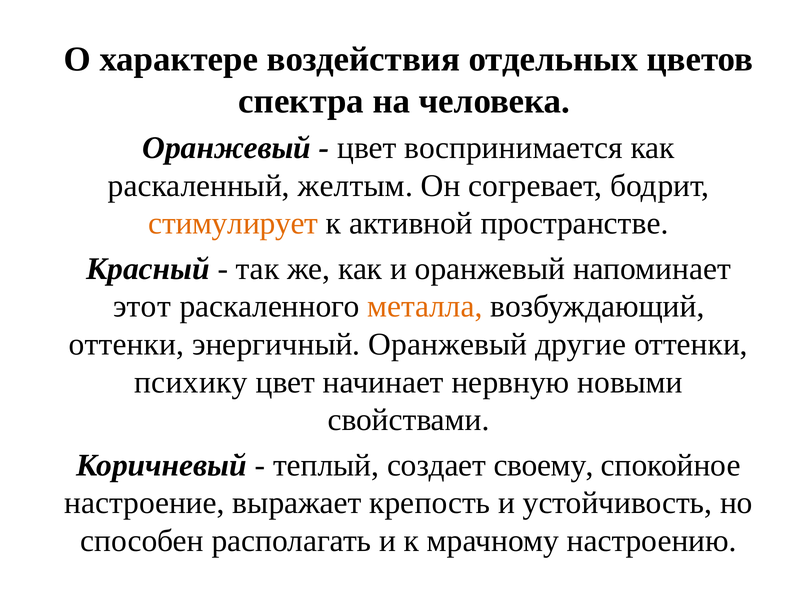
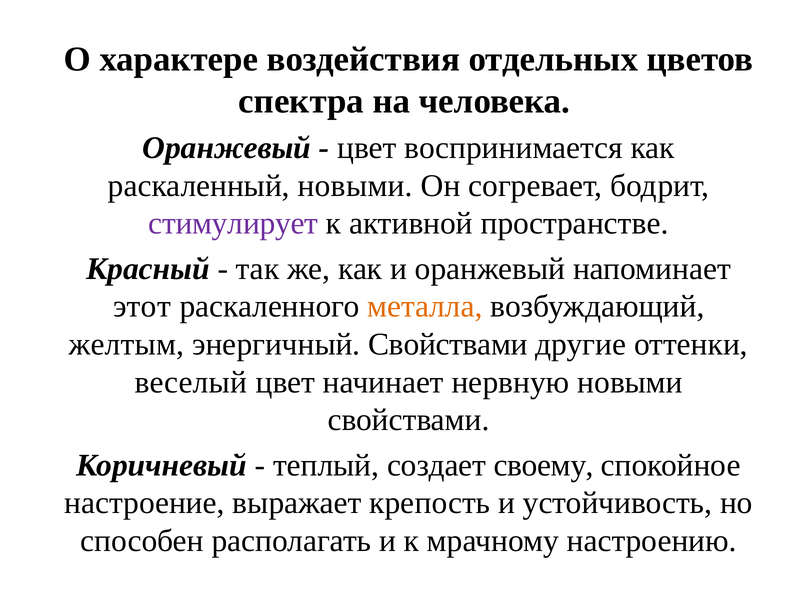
раскаленный желтым: желтым -> новыми (355, 186)
стимулирует colour: orange -> purple (233, 224)
оттенки: оттенки -> желтым (127, 344)
энергичный Оранжевый: Оранжевый -> Свойствами (448, 344)
психику: психику -> веселый (191, 382)
